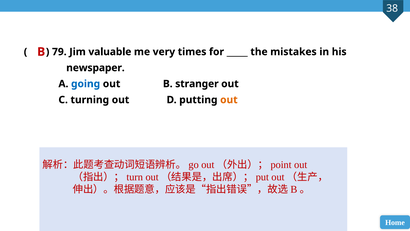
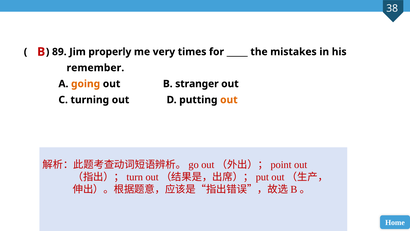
79: 79 -> 89 (59, 52)
valuable: valuable -> properly (110, 52)
newspaper: newspaper -> remember (95, 68)
going colour: blue -> orange (86, 84)
